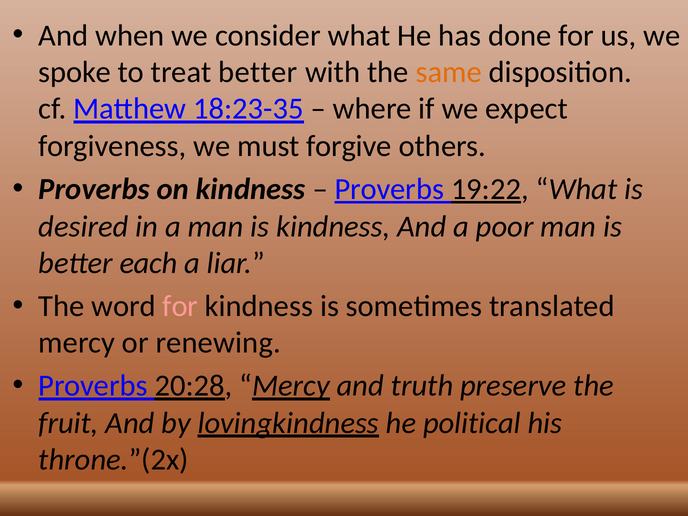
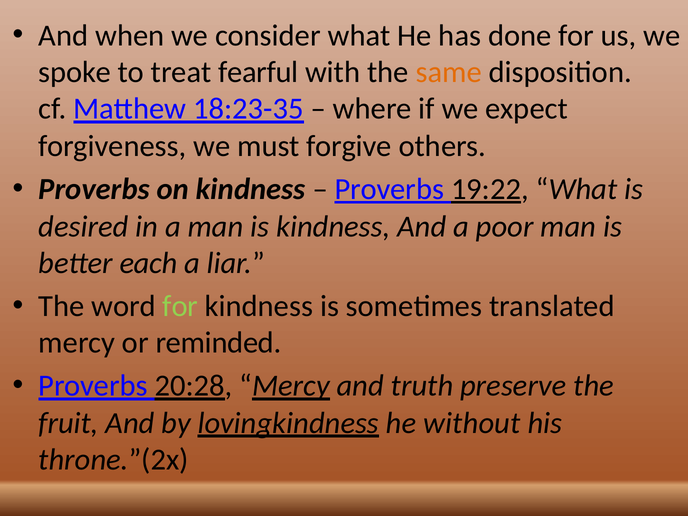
treat better: better -> fearful (258, 72)
for colour: pink -> light green (180, 306)
renewing: renewing -> reminded (218, 343)
political: political -> without (472, 423)
